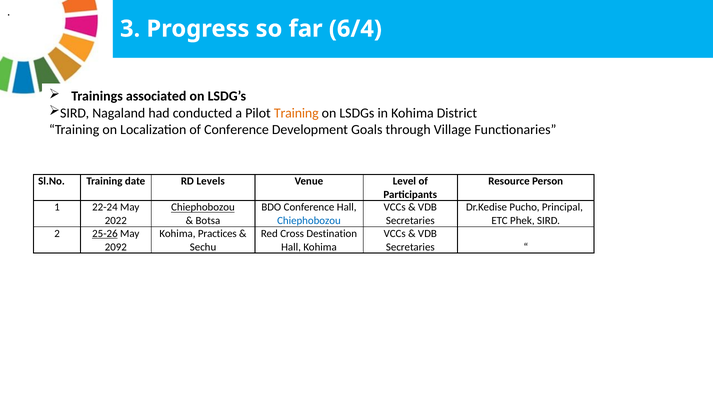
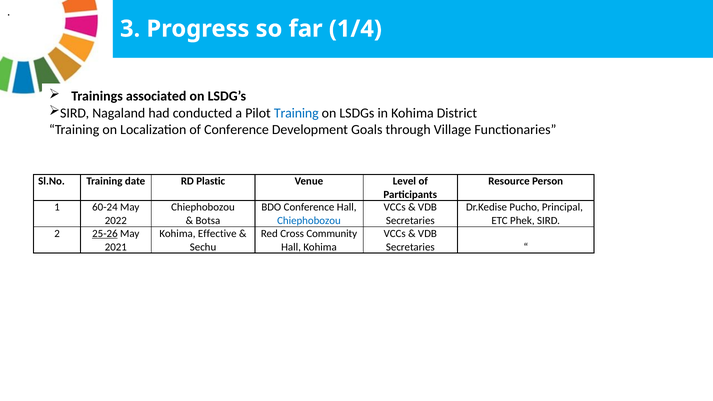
6/4: 6/4 -> 1/4 (355, 29)
Training colour: orange -> blue (296, 113)
Levels: Levels -> Plastic (211, 181)
22-24: 22-24 -> 60-24 (105, 207)
Chiephobozou underline: present -> none (203, 207)
Practices: Practices -> Effective (217, 234)
Destination: Destination -> Community (332, 234)
2092: 2092 -> 2021 (116, 247)
